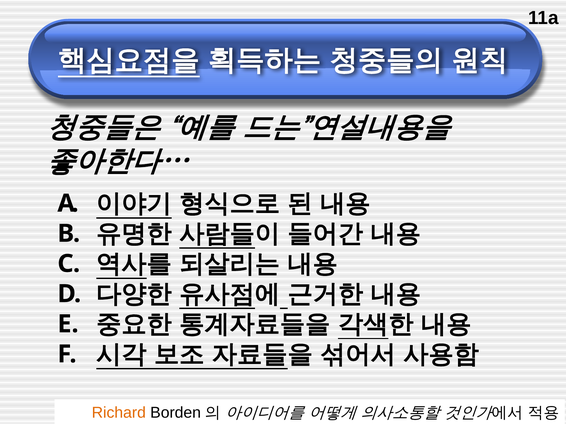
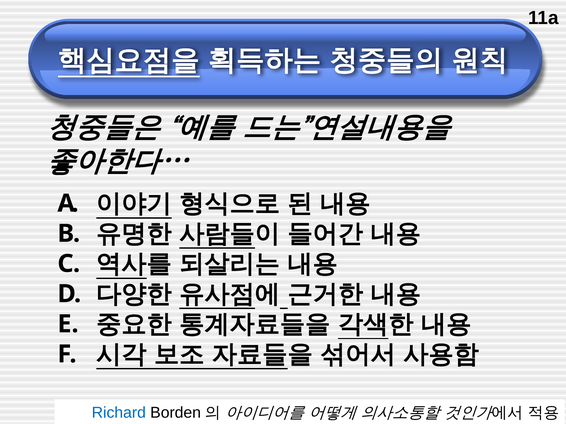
Richard colour: orange -> blue (119, 413)
